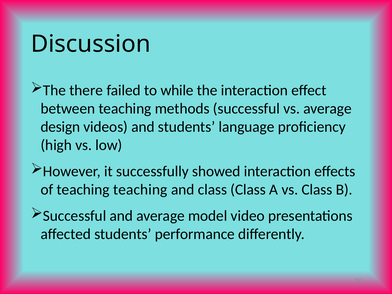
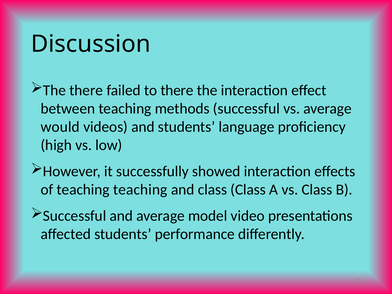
to while: while -> there (177, 90)
design: design -> would (60, 127)
